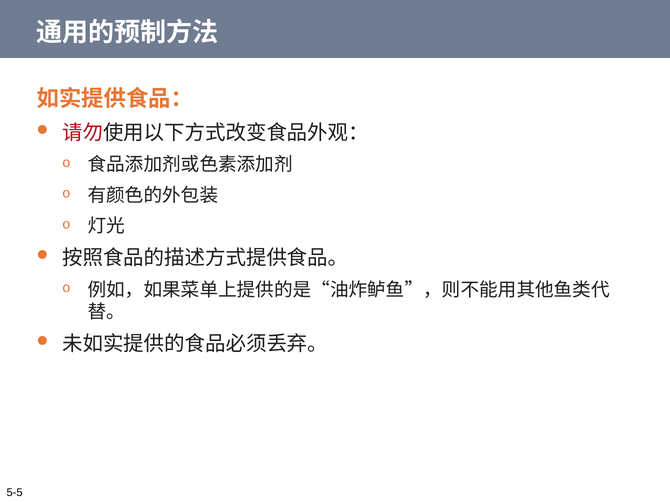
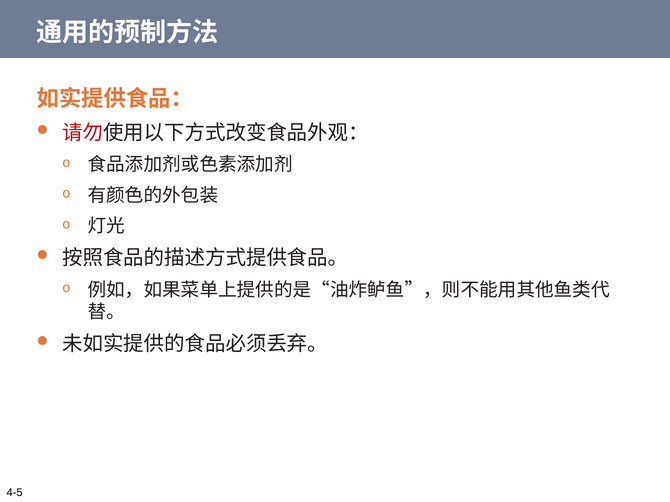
5-5: 5-5 -> 4-5 (15, 493)
